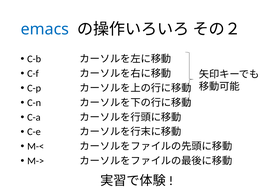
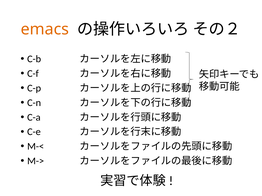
emacs colour: blue -> orange (45, 29)
